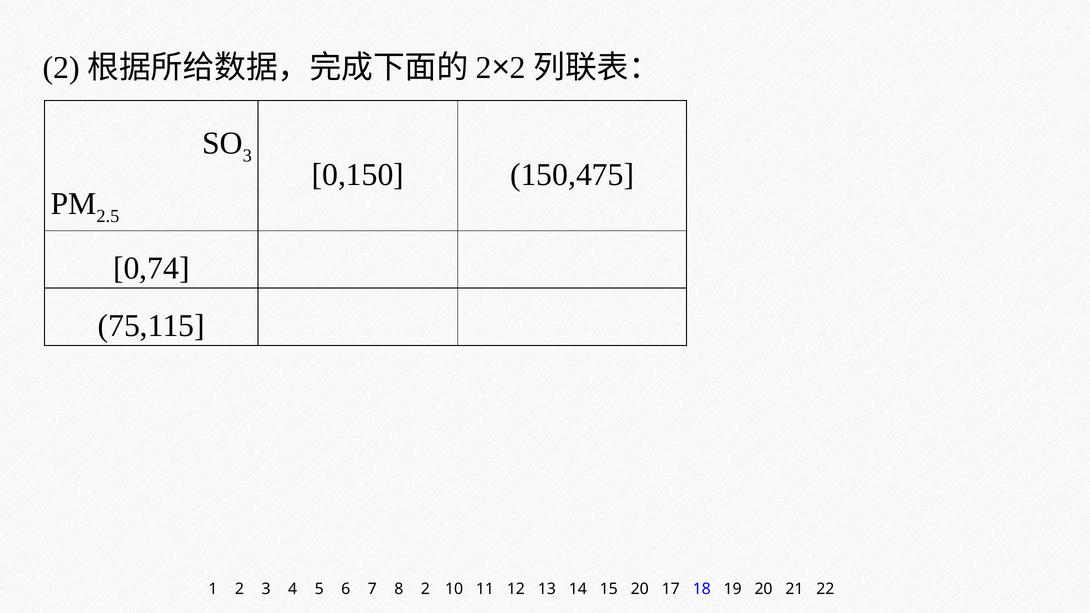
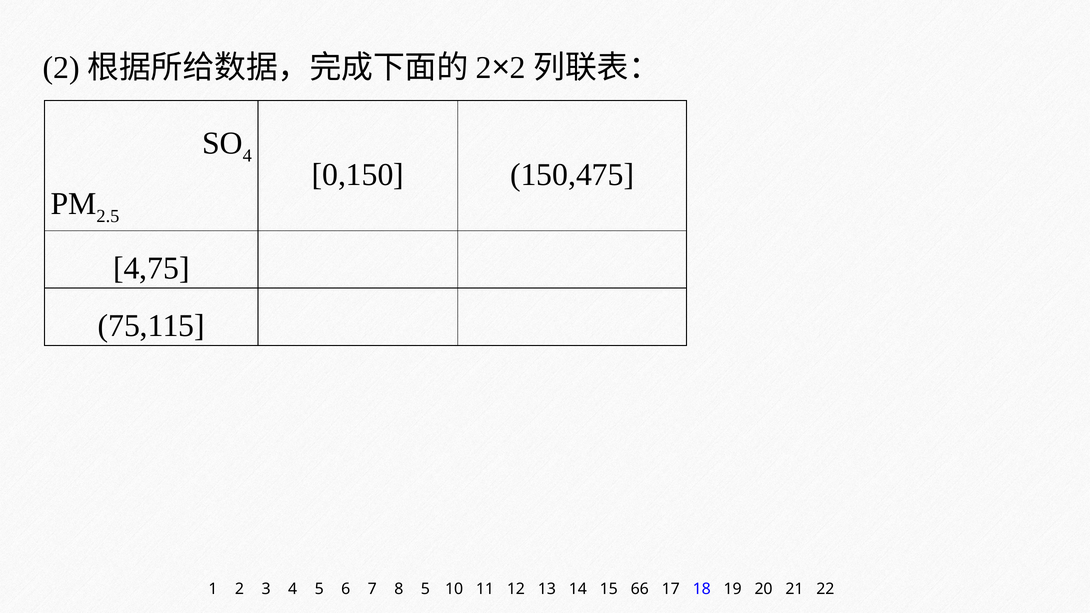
3: 3 -> 4 (247, 156)
0,74: 0,74 -> 4,75 (151, 268)
8 2: 2 -> 5 (425, 589)
15 20: 20 -> 66 (640, 589)
